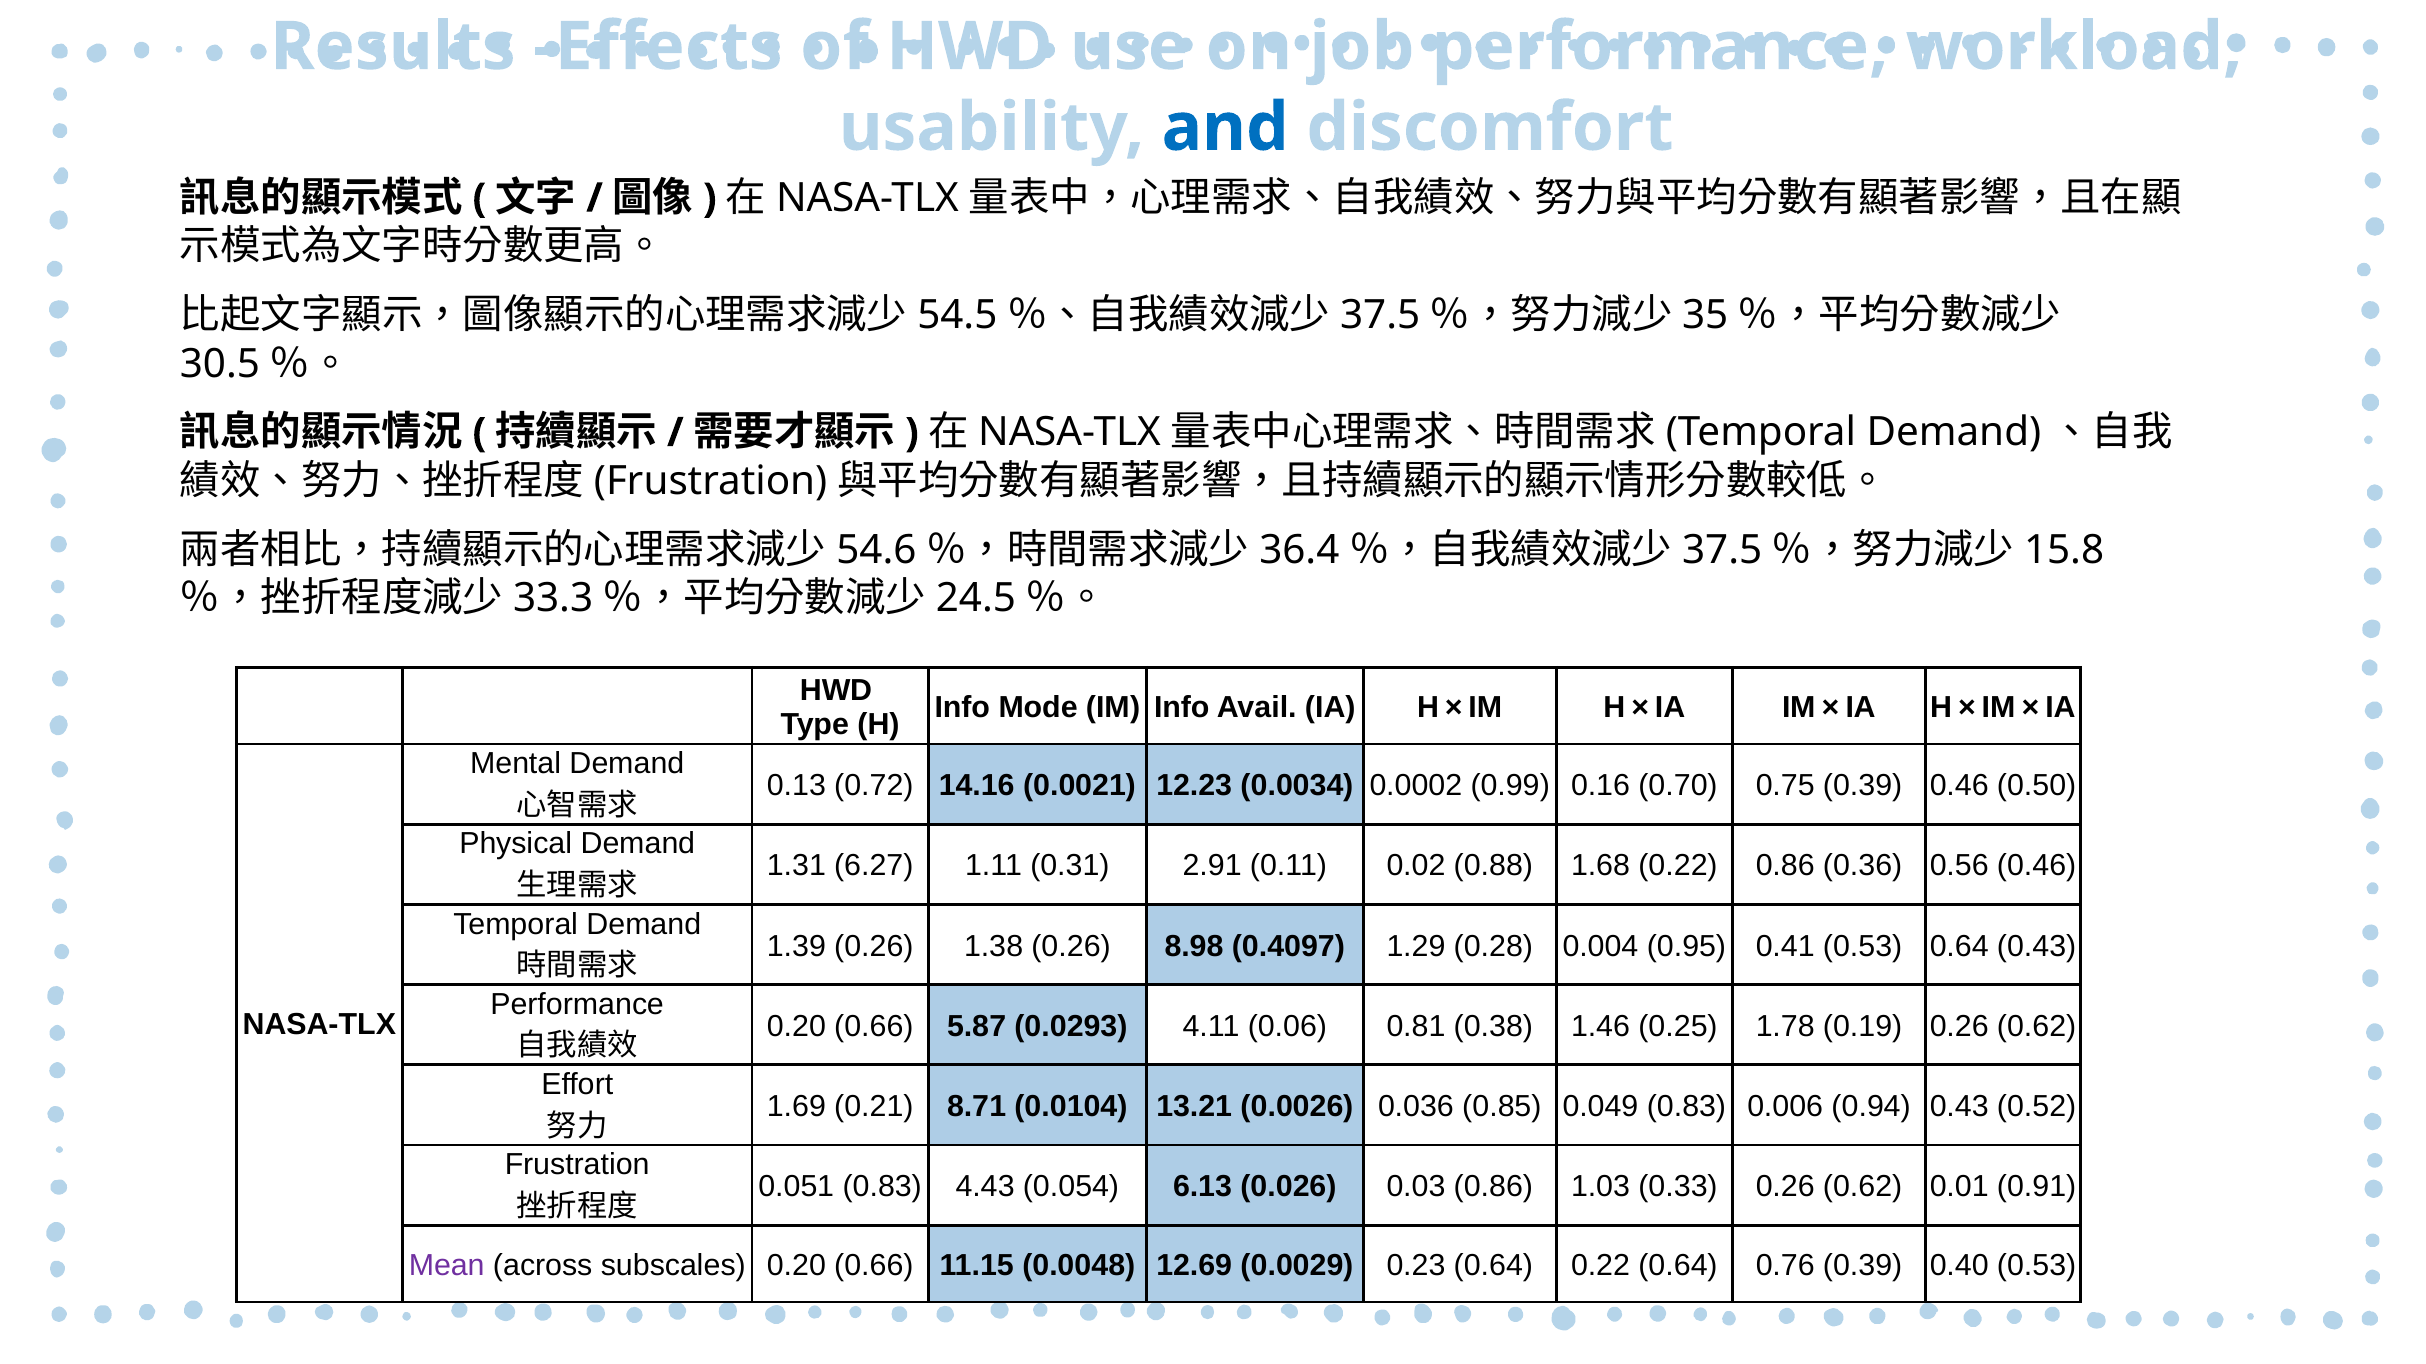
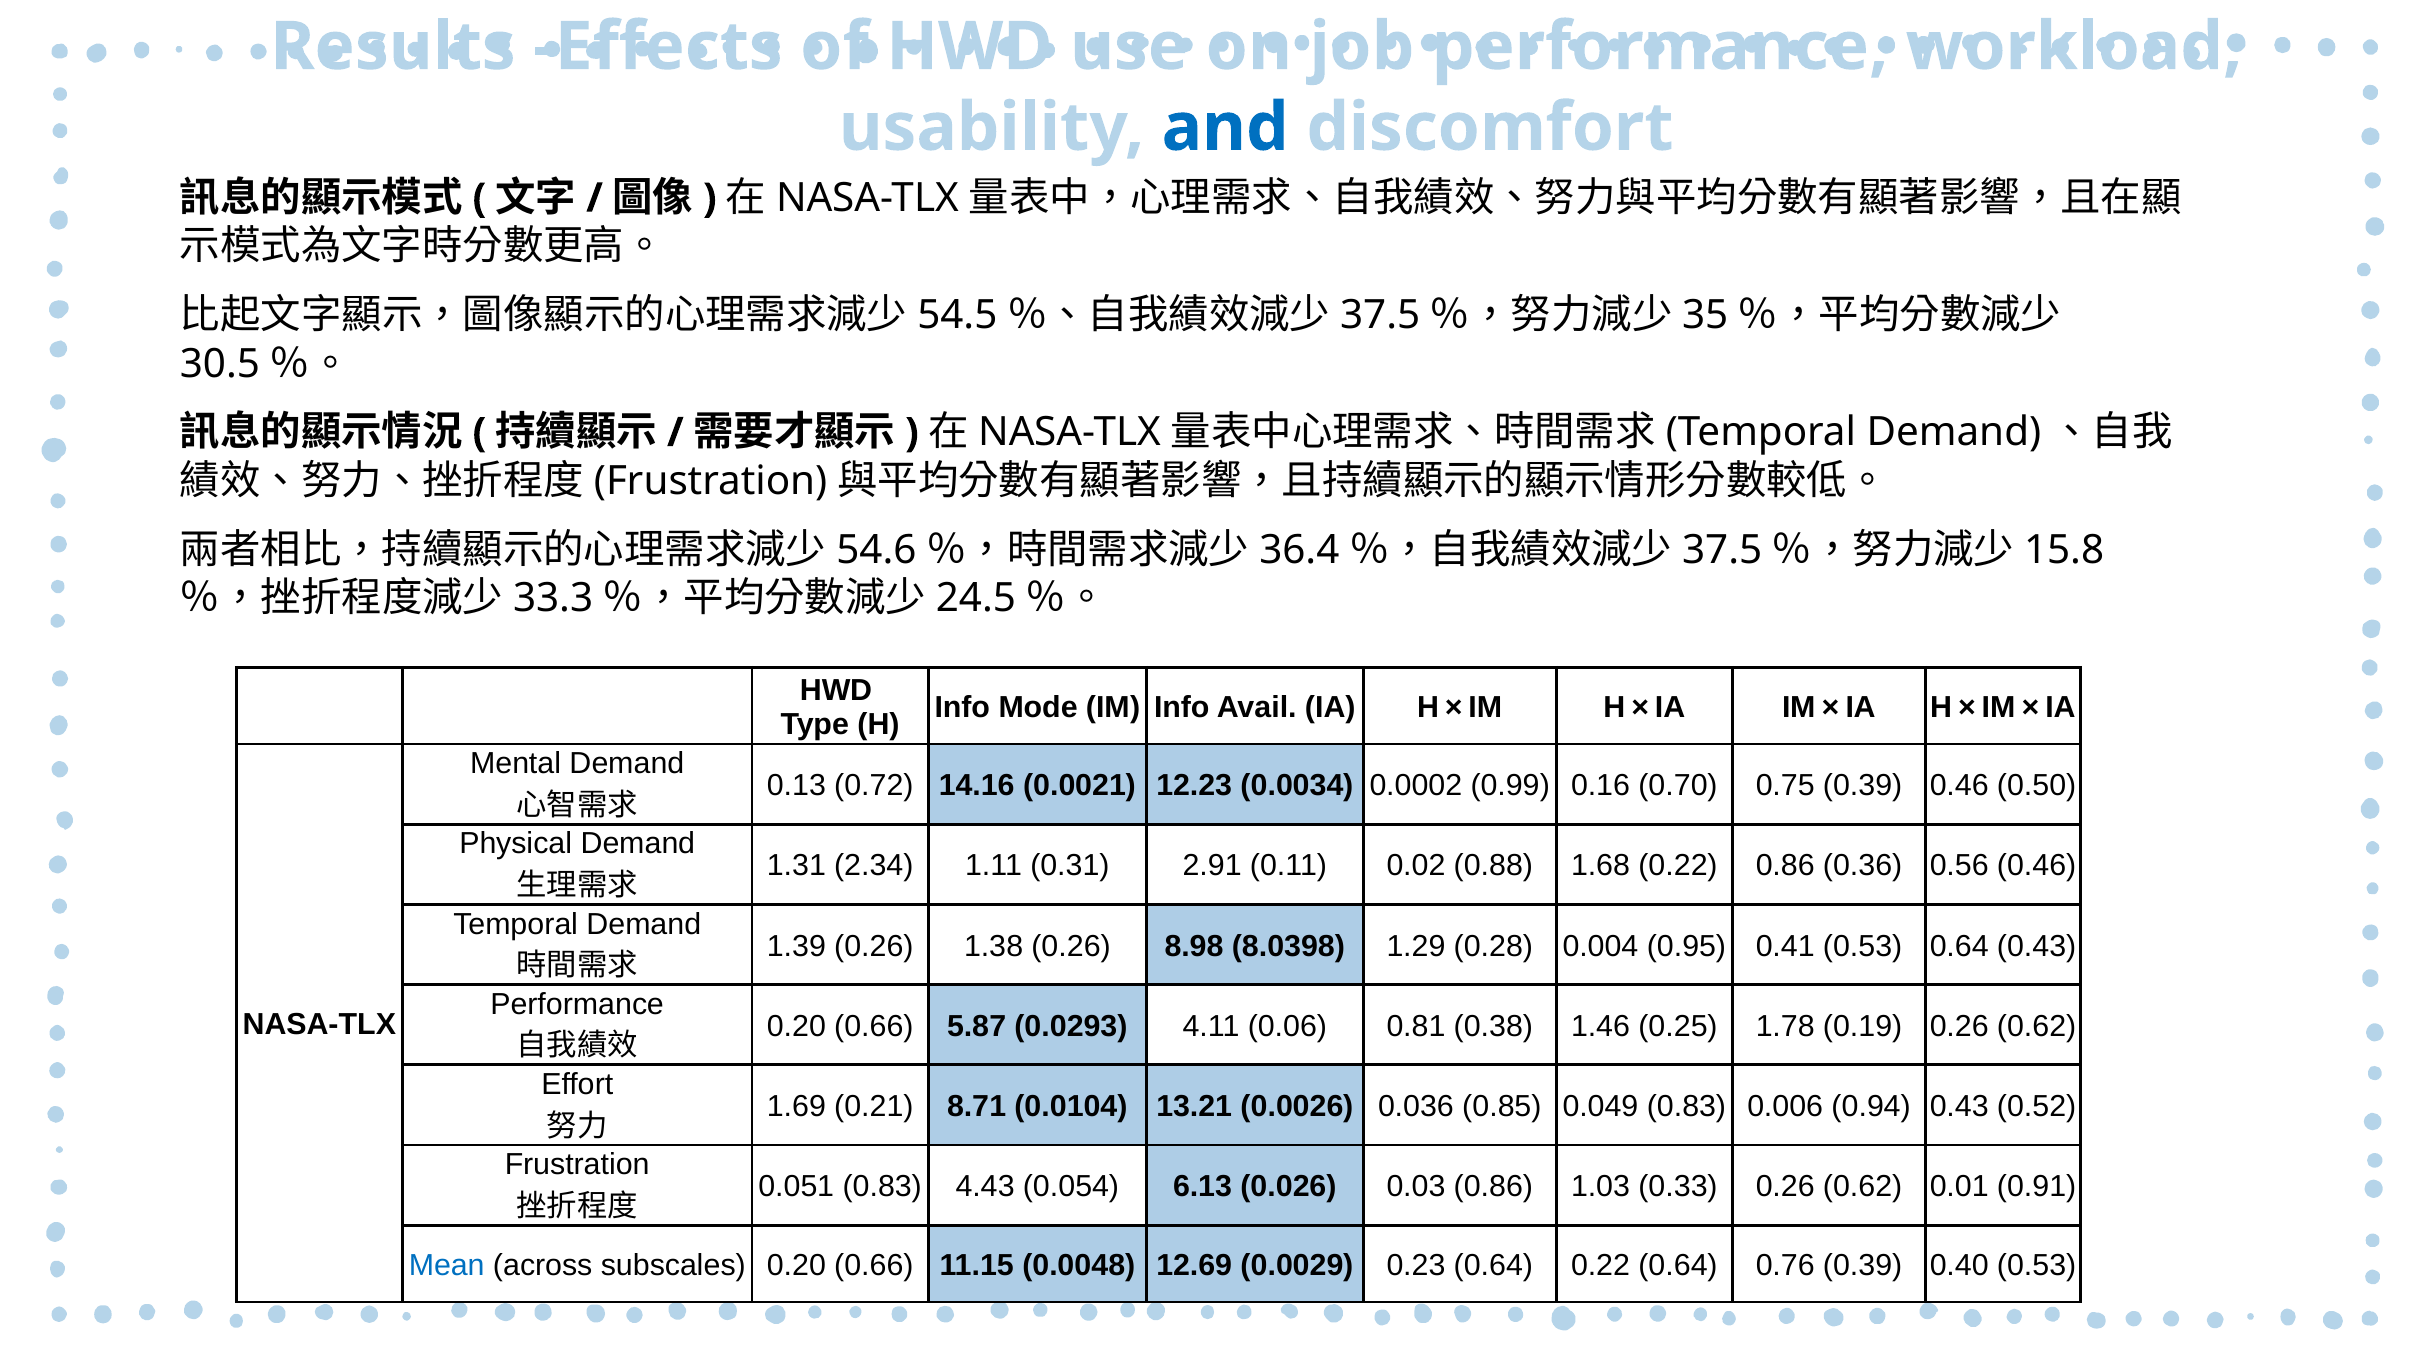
6.27: 6.27 -> 2.34 (874, 866)
0.4097: 0.4097 -> 8.0398 (1288, 947)
Mean colour: purple -> blue (447, 1266)
